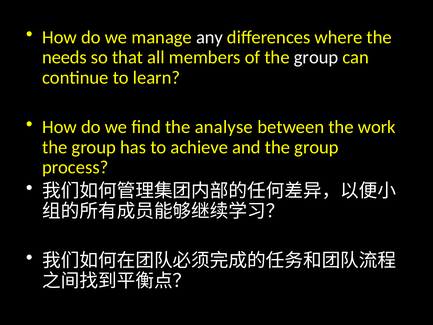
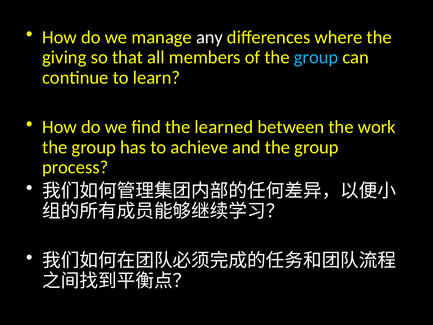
needs: needs -> giving (64, 57)
group colour: white -> light blue (316, 57)
analyse: analyse -> learned (224, 127)
